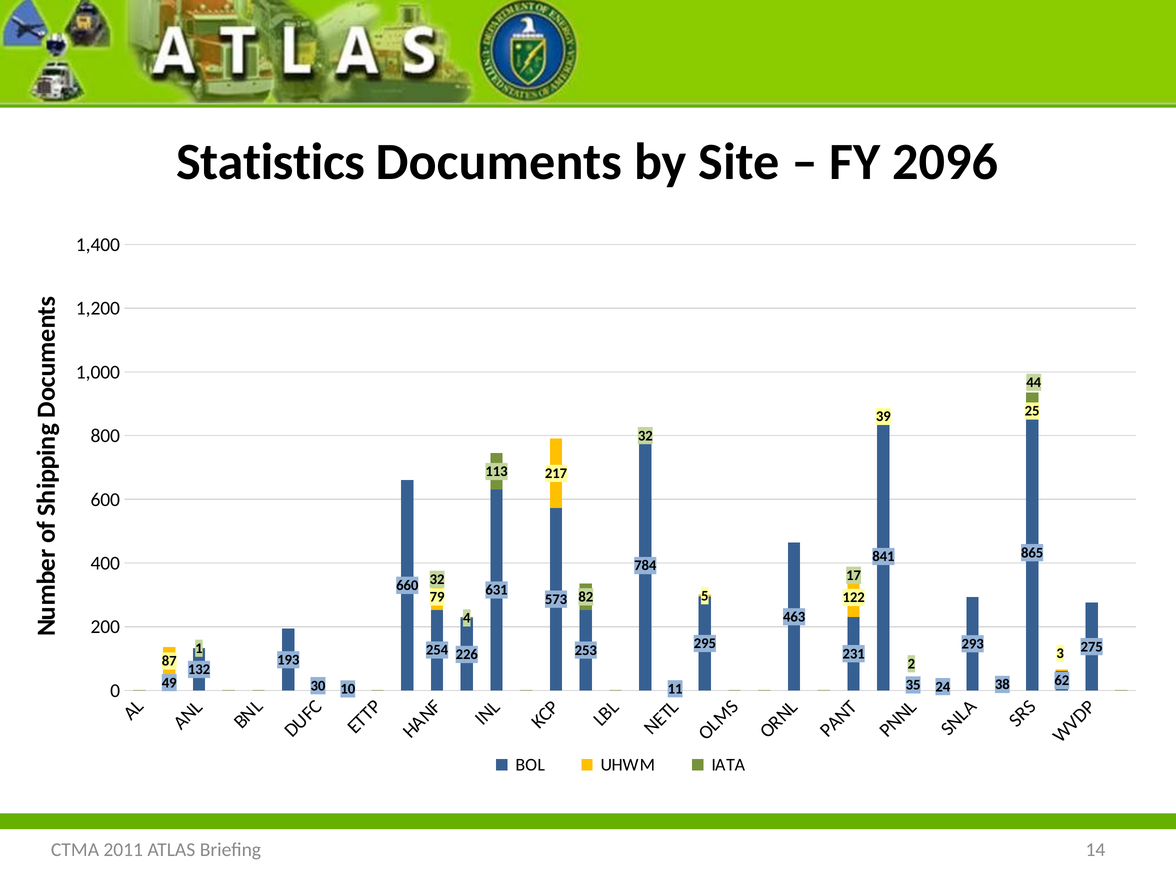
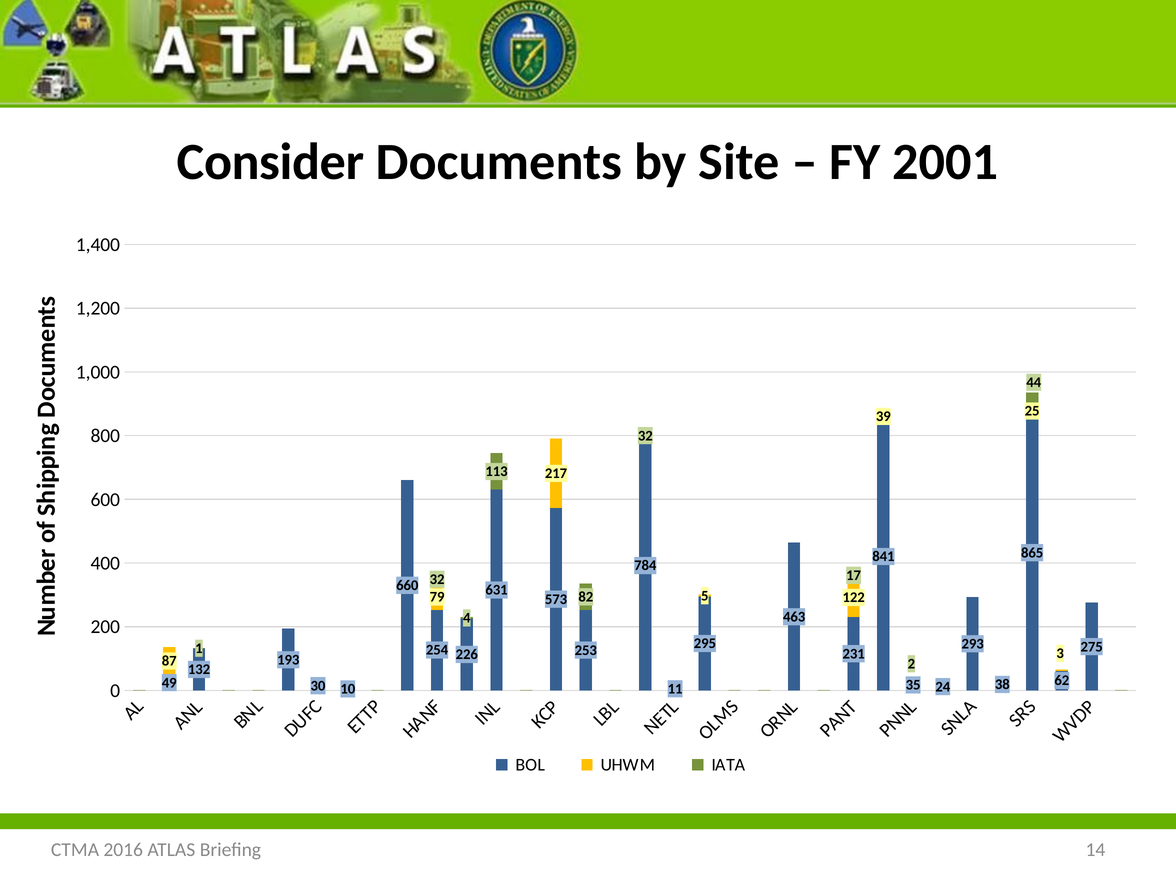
Statistics: Statistics -> Consider (271, 162)
2096: 2096 -> 2001 (945, 162)
2011: 2011 -> 2016 (123, 850)
